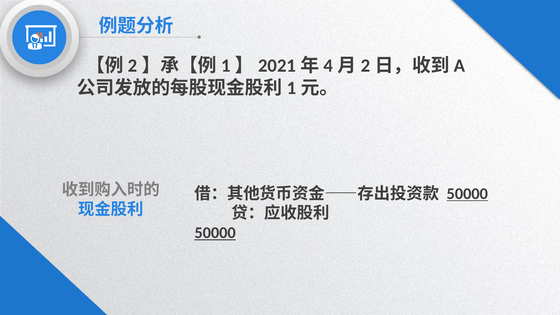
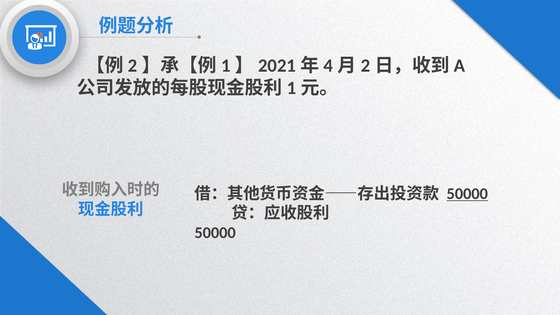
50000 underline: present -> none (215, 233)
